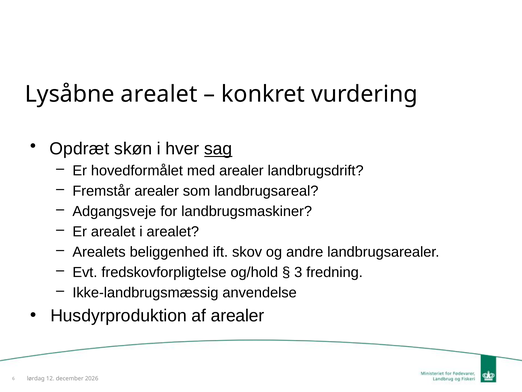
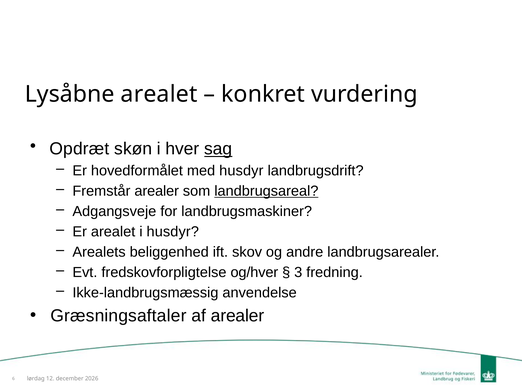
med arealer: arealer -> husdyr (241, 171)
landbrugsareal underline: none -> present (266, 191)
i arealet: arealet -> husdyr (173, 231)
og/hold: og/hold -> og/hver (254, 272)
Husdyrproduktion: Husdyrproduktion -> Græsningsaftaler (118, 315)
